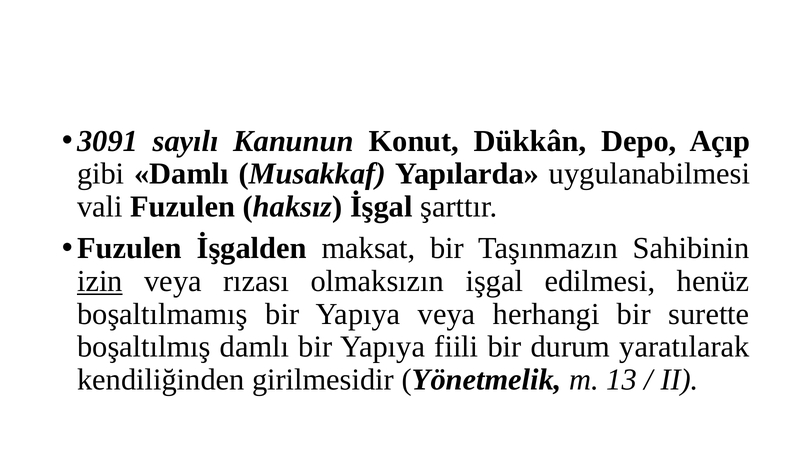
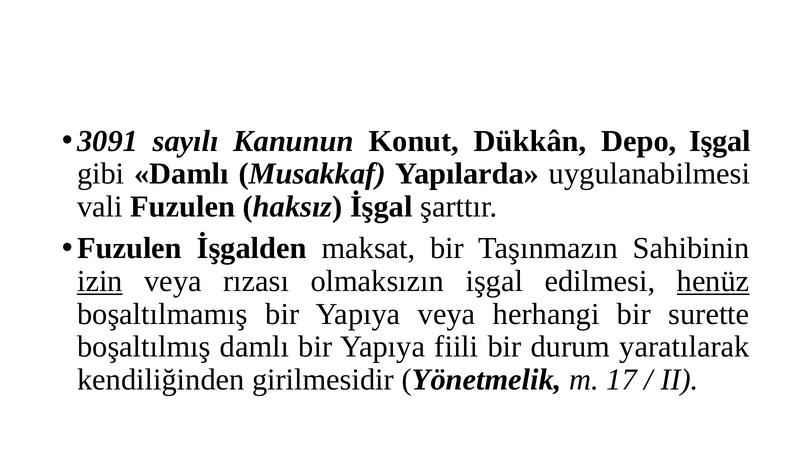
Depo Açıp: Açıp -> Işgal (720, 141)
henüz underline: none -> present (713, 281)
13: 13 -> 17 (622, 380)
